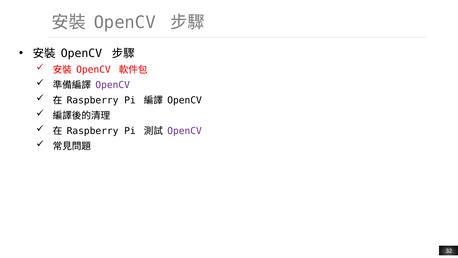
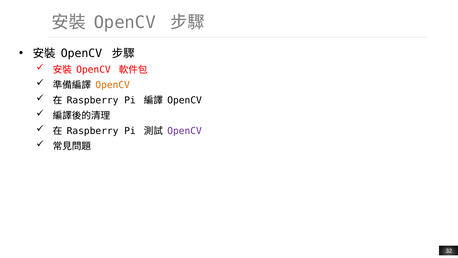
OpenCV colour: purple -> orange (113, 85)
